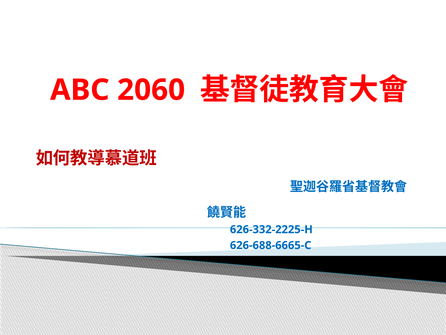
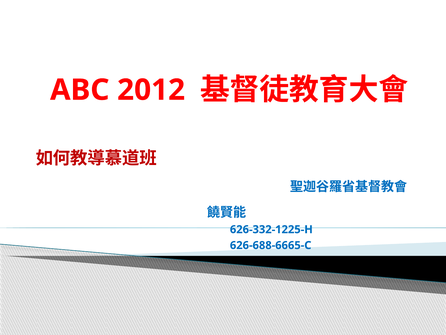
2060: 2060 -> 2012 (151, 90)
626-332-2225-H: 626-332-2225-H -> 626-332-1225-H (271, 229)
